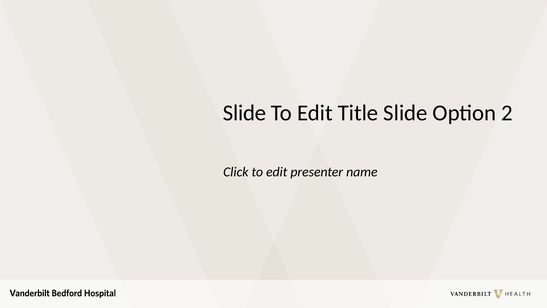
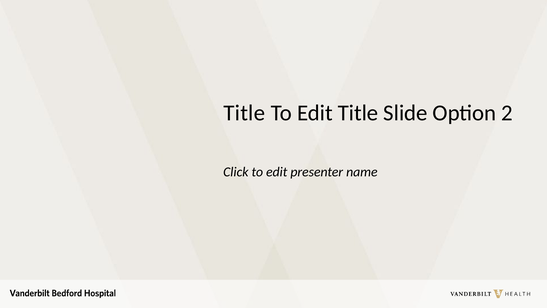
Slide: Slide -> Title (244, 113)
